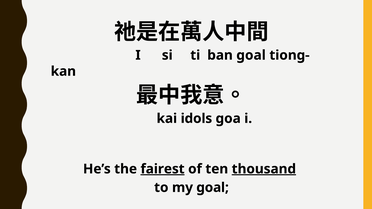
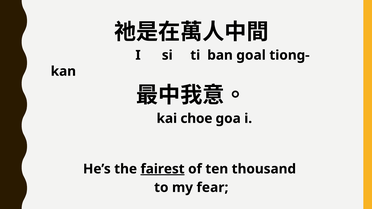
idols: idols -> choe (196, 119)
thousand underline: present -> none (264, 169)
my goal: goal -> fear (212, 188)
